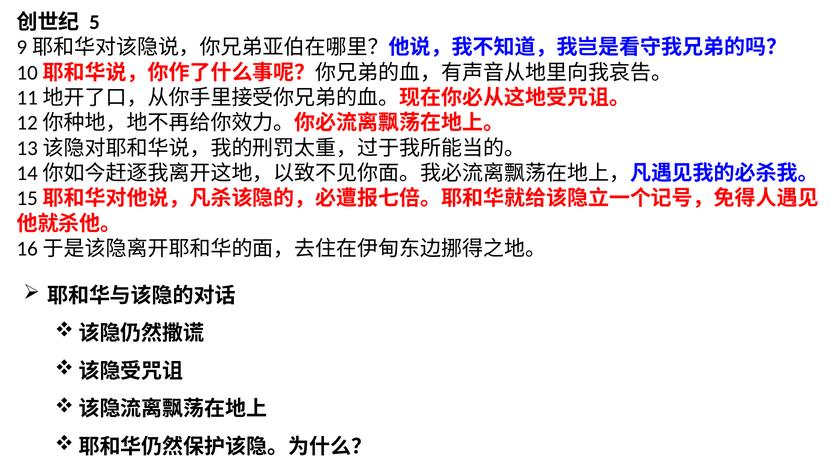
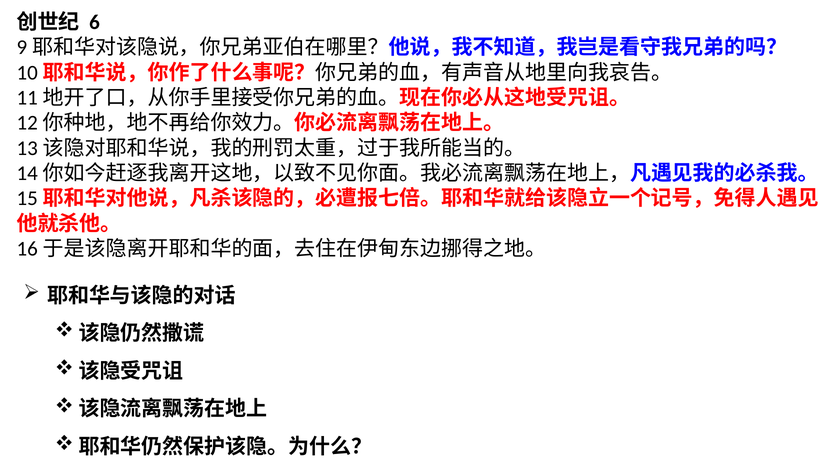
5: 5 -> 6 (95, 22)
